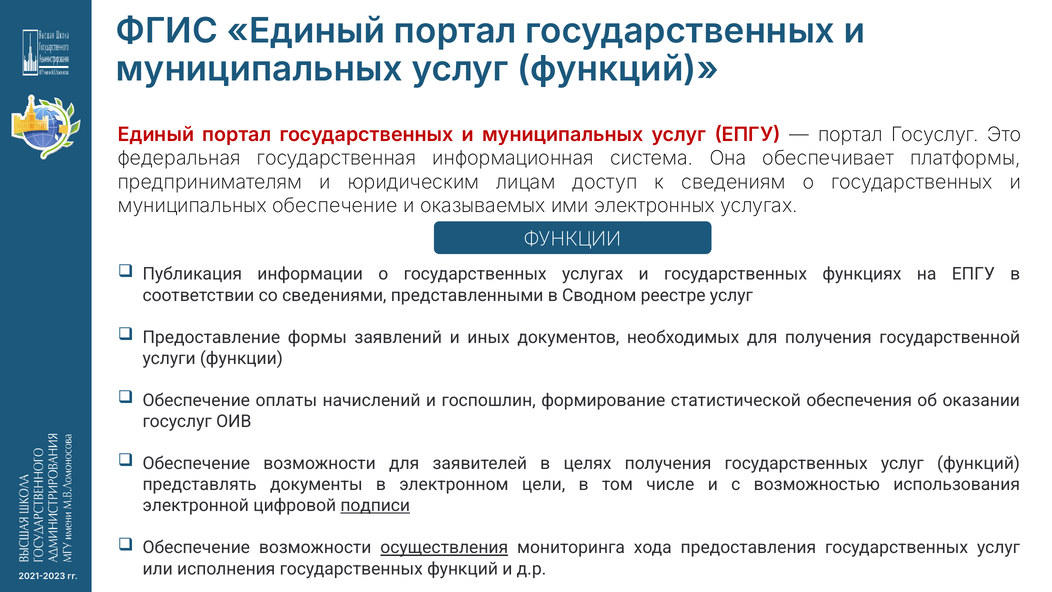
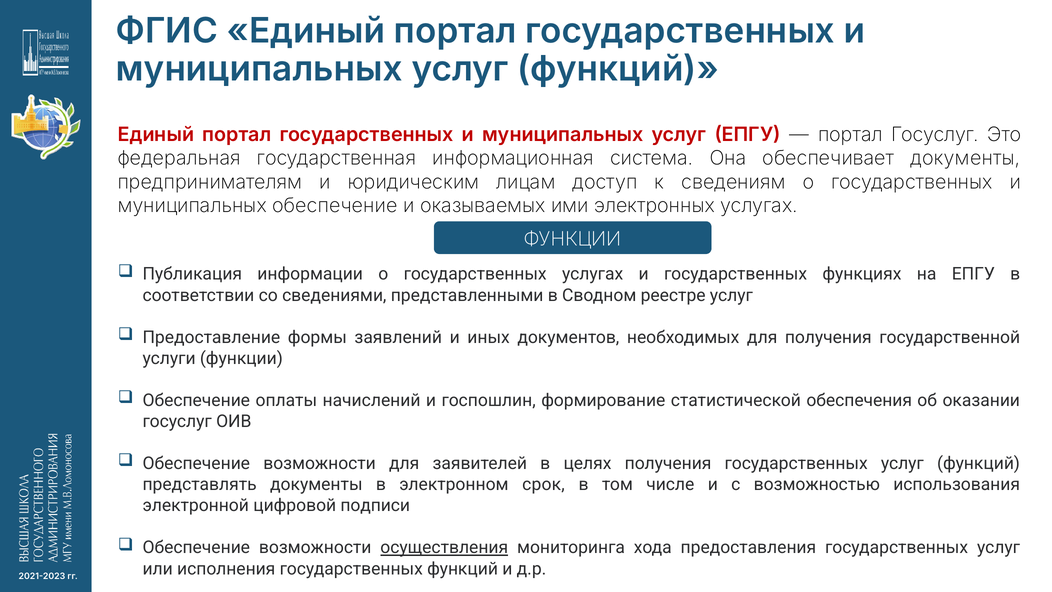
обеспечивает платформы: платформы -> документы (965, 158)
цели: цели -> срок (543, 484)
подписи underline: present -> none (375, 505)
